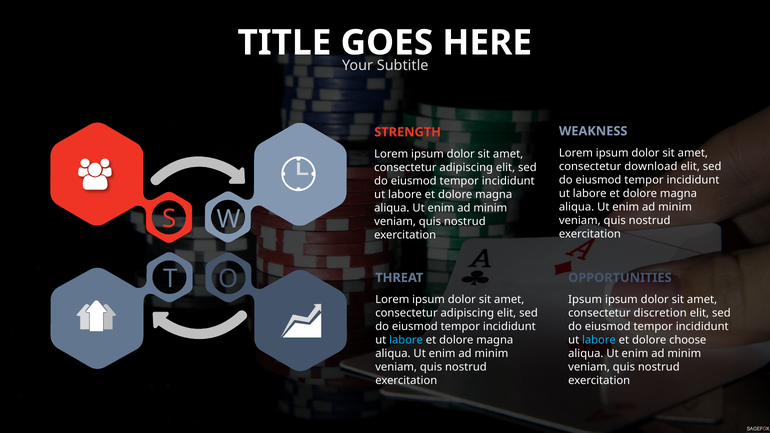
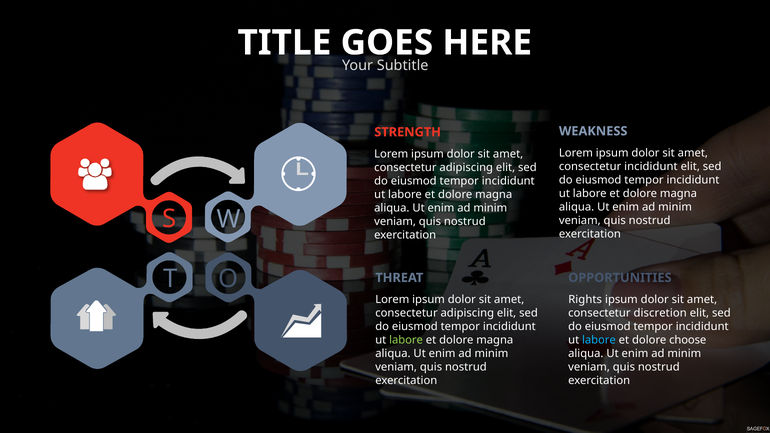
consectetur download: download -> incididunt (651, 167)
Ipsum: Ipsum -> Rights (585, 300)
labore colour: light blue -> light green (406, 340)
